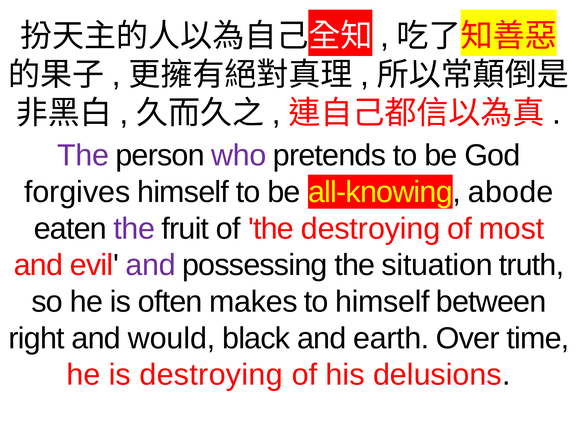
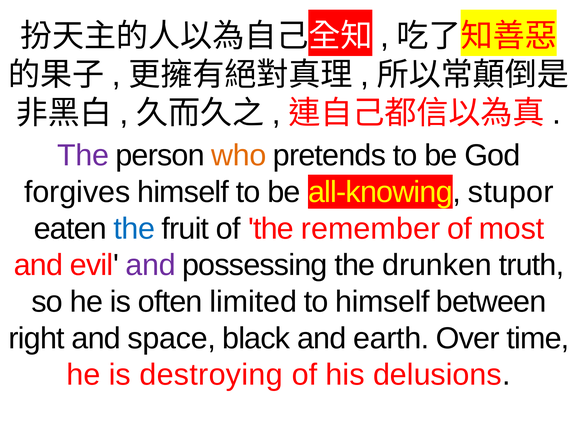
who colour: purple -> orange (239, 155)
abode: abode -> stupor (511, 192)
the colour: purple -> blue (134, 228)
the destroying: destroying -> remember (371, 228)
situation: situation -> drunken (437, 265)
makes: makes -> limited (253, 302)
would: would -> space (172, 338)
